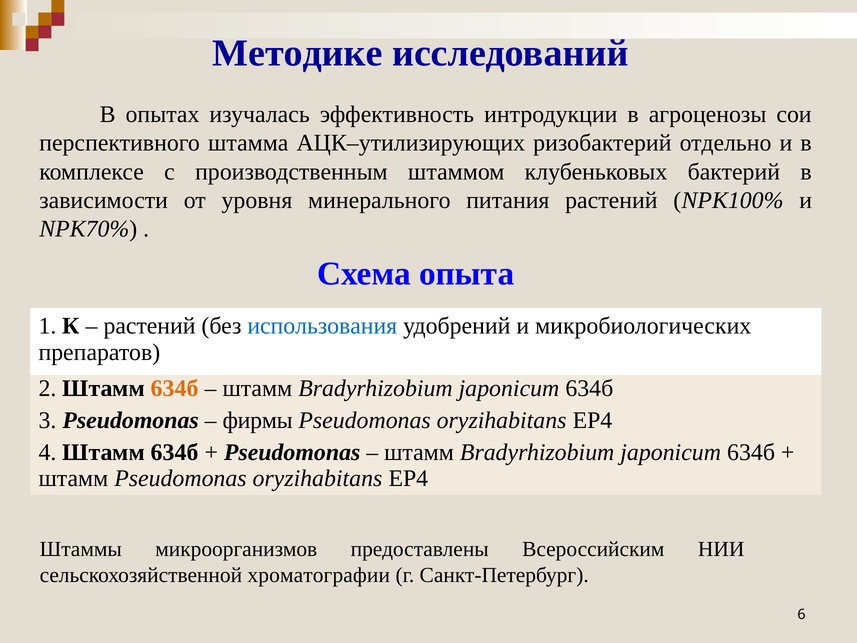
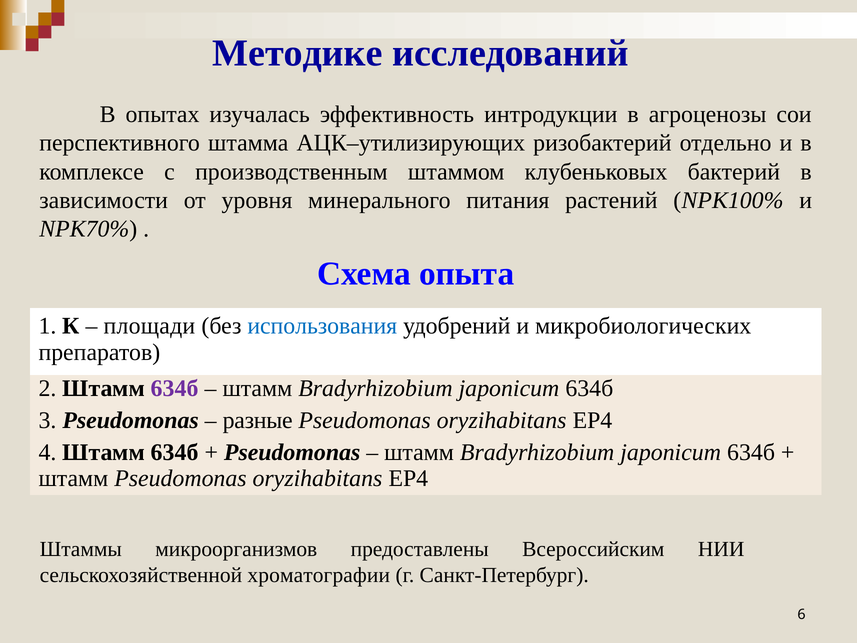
растений: растений -> площади (149, 326)
634б colour: orange -> purple (175, 388)
фирмы: фирмы -> разные (258, 420)
